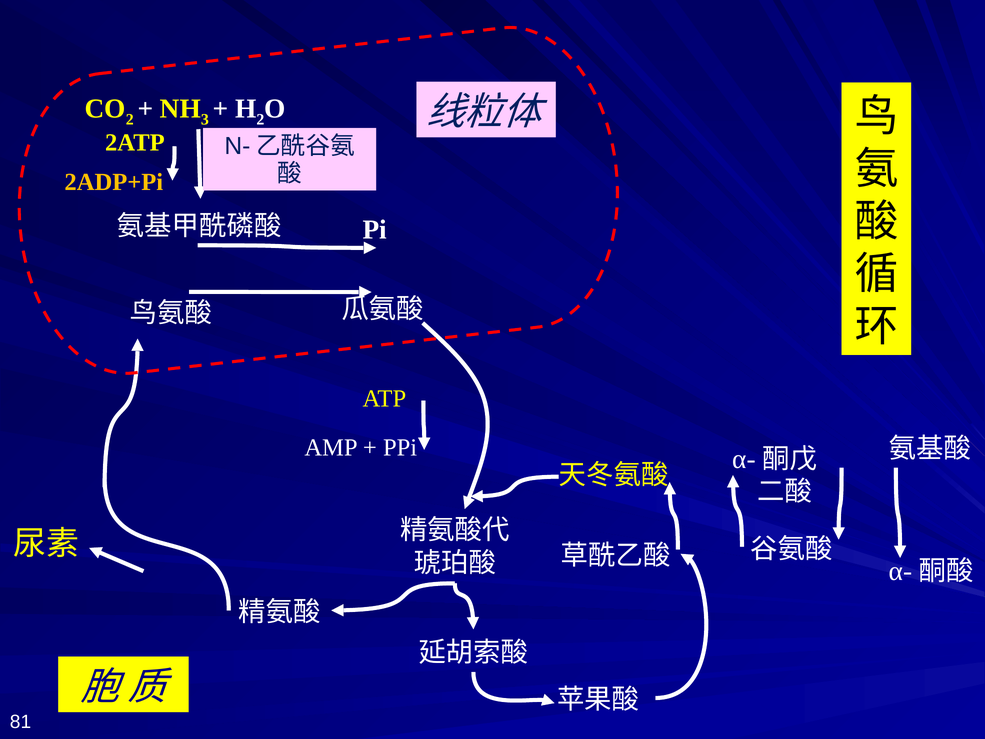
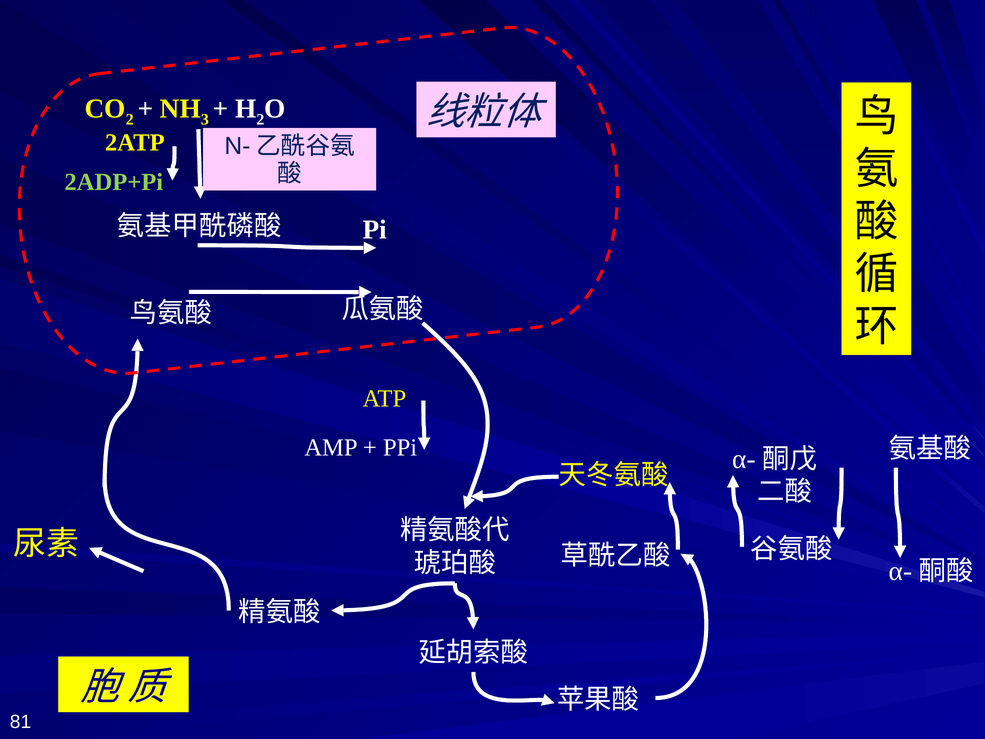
2ADP+Pi colour: yellow -> light green (114, 182)
